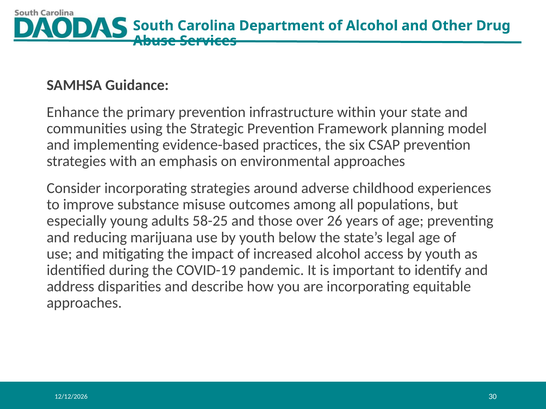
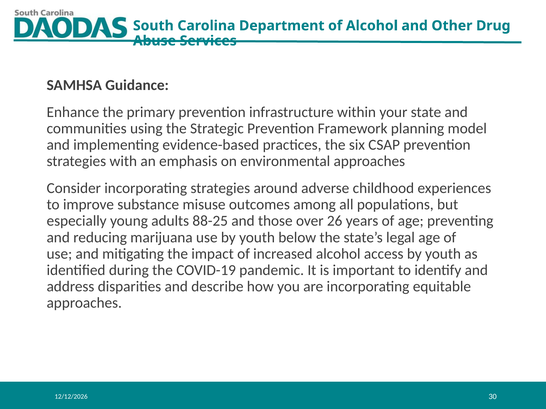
58-25: 58-25 -> 88-25 (210, 221)
